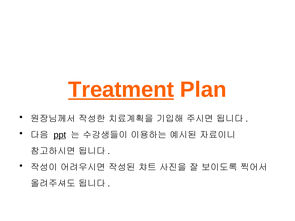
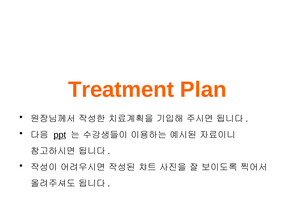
Treatment underline: present -> none (121, 90)
